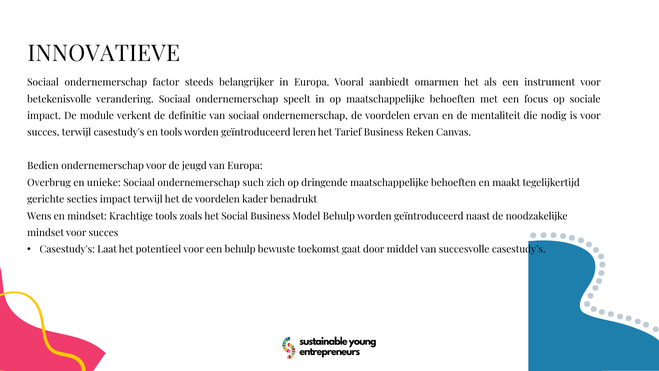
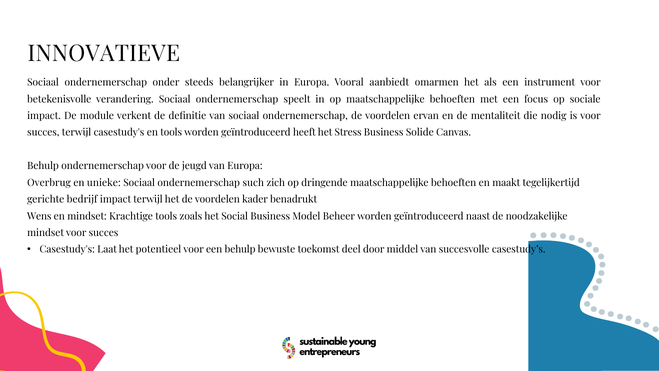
factor: factor -> onder (166, 82)
leren: leren -> heeft (304, 133)
Tarief: Tarief -> Stress (348, 133)
Reken: Reken -> Solide (420, 133)
Bedien: Bedien -> Behulp (43, 166)
secties: secties -> bedrijf (82, 199)
Model Behulp: Behulp -> Beheer (339, 216)
gaat: gaat -> deel (351, 249)
